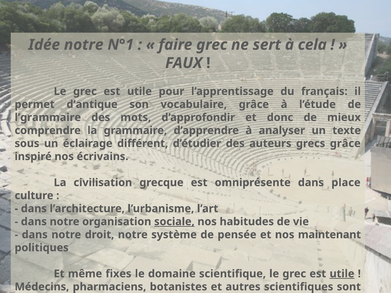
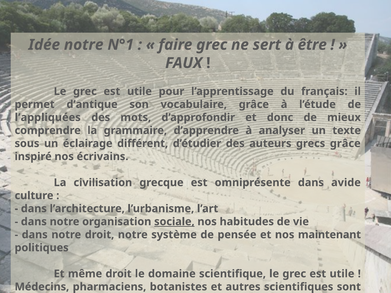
cela: cela -> être (312, 45)
l’grammaire: l’grammaire -> l’appliquées (48, 118)
place: place -> avide (346, 183)
même fixes: fixes -> droit (119, 274)
utile underline: present -> none (342, 274)
